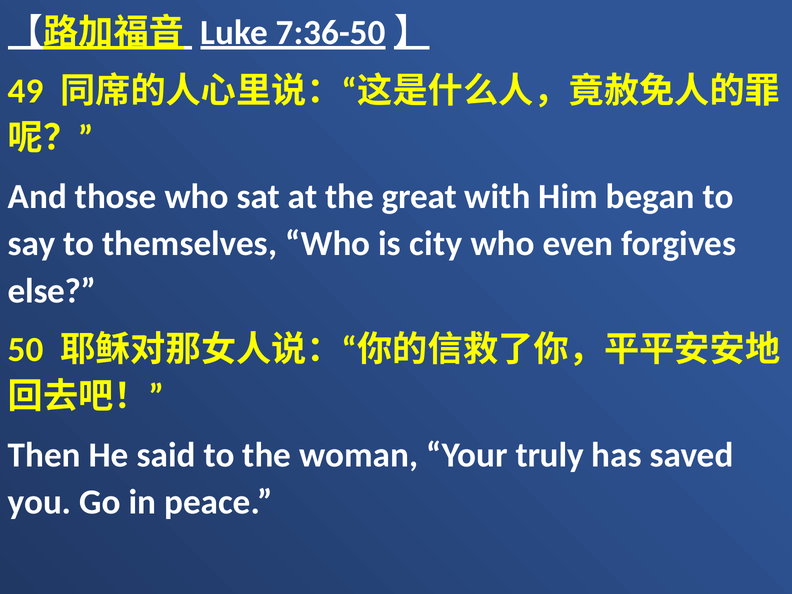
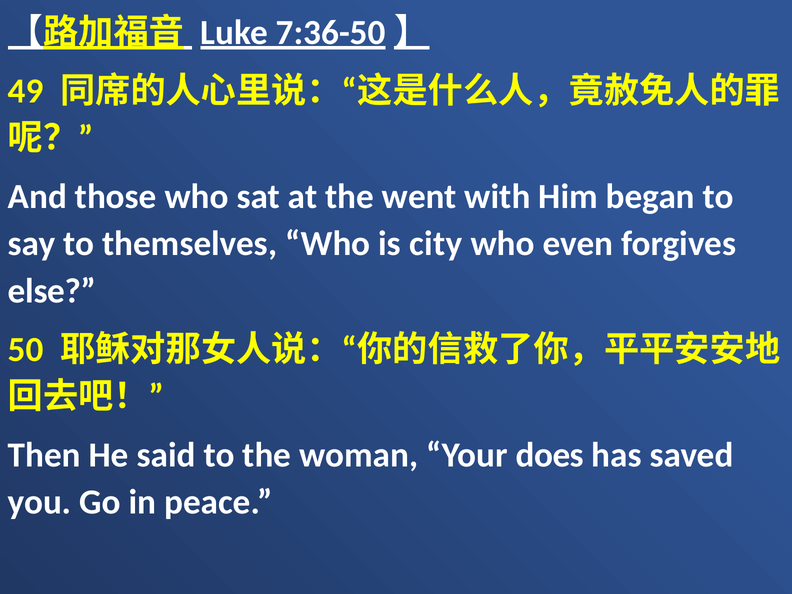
great: great -> went (419, 197)
truly: truly -> does (550, 455)
